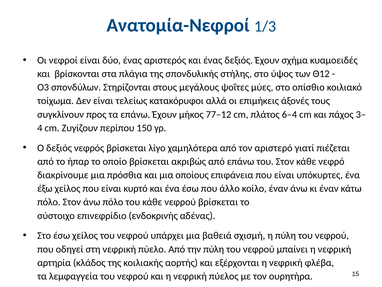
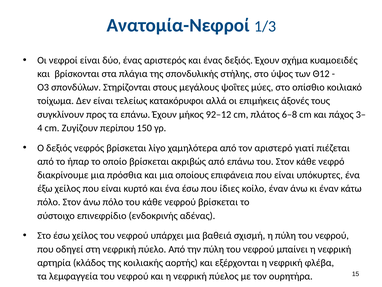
77–12: 77–12 -> 92–12 (219, 114)
6–4: 6–4 -> 6–8 (289, 114)
άλλο: άλλο -> ίδιες (230, 188)
